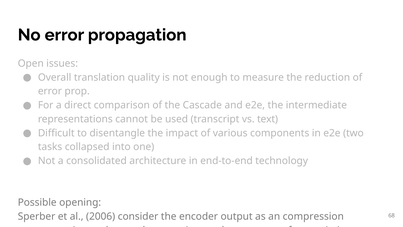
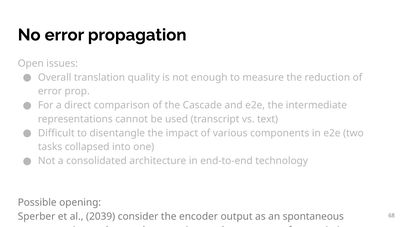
2006: 2006 -> 2039 (101, 216)
compression: compression -> spontaneous (313, 216)
